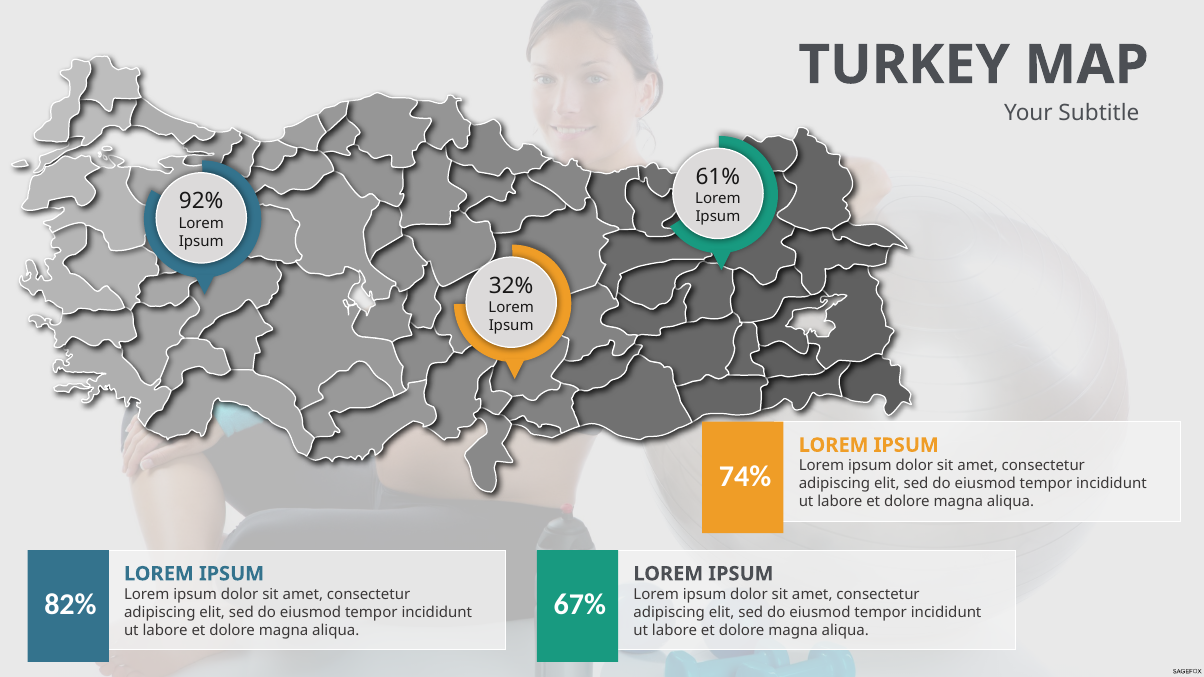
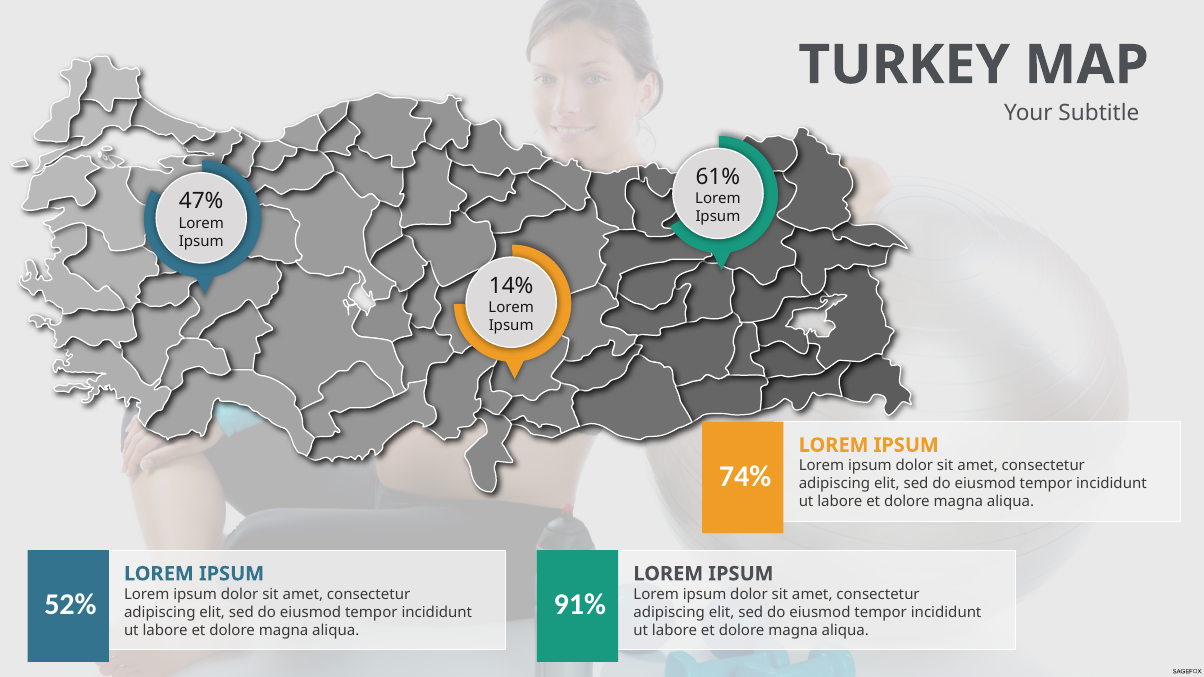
92%: 92% -> 47% (201, 201)
32%: 32% -> 14% (511, 286)
82%: 82% -> 52% (70, 605)
67%: 67% -> 91% (580, 605)
